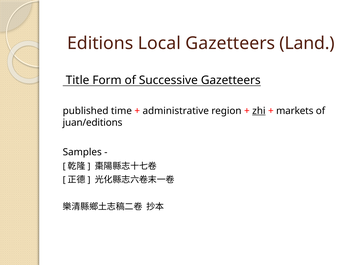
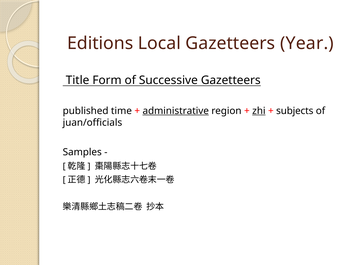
Land: Land -> Year (307, 43)
administrative underline: none -> present (176, 111)
markets: markets -> subjects (295, 111)
juan/editions: juan/editions -> juan/officials (92, 123)
